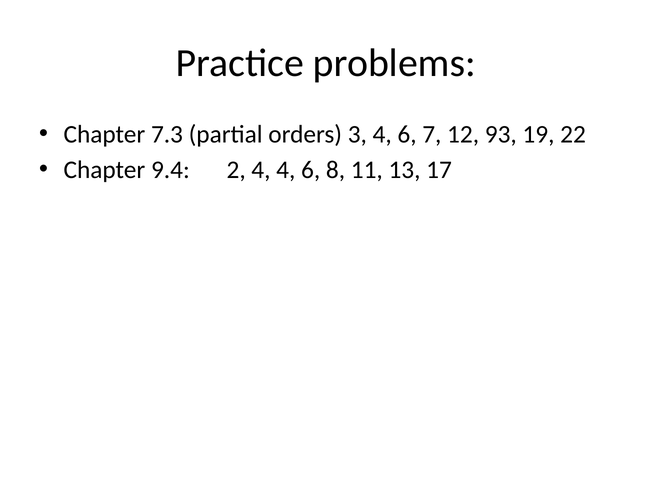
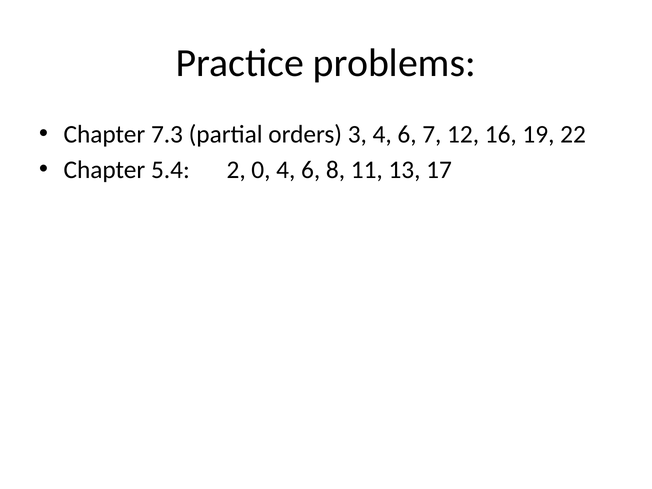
93: 93 -> 16 (501, 134)
9.4: 9.4 -> 5.4 (170, 170)
2 4: 4 -> 0 (261, 170)
